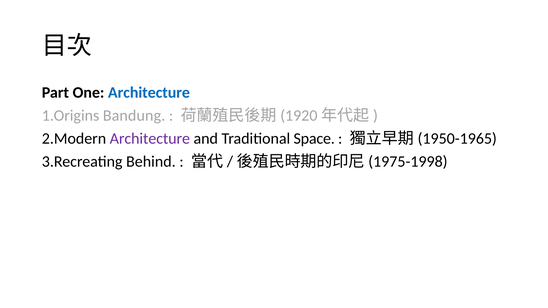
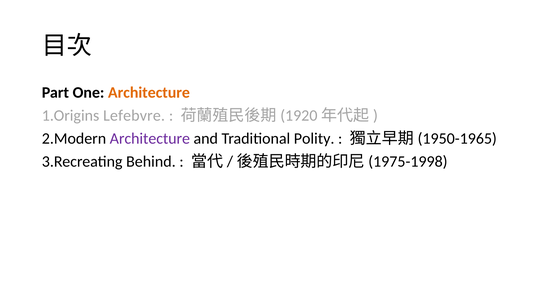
Architecture colour: blue -> orange (149, 93)
Bandung: Bandung -> Lefebvre (134, 116)
Space: Space -> Polity (314, 139)
